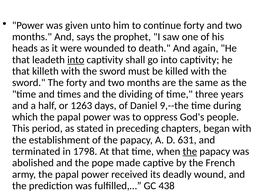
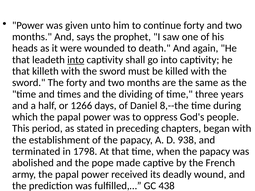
1263: 1263 -> 1266 (81, 106)
9,--the: 9,--the -> 8,--the (174, 106)
631: 631 -> 938 (187, 140)
the underline: present -> none (190, 152)
